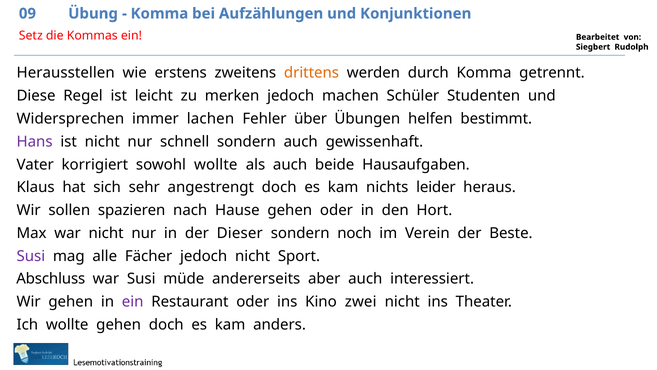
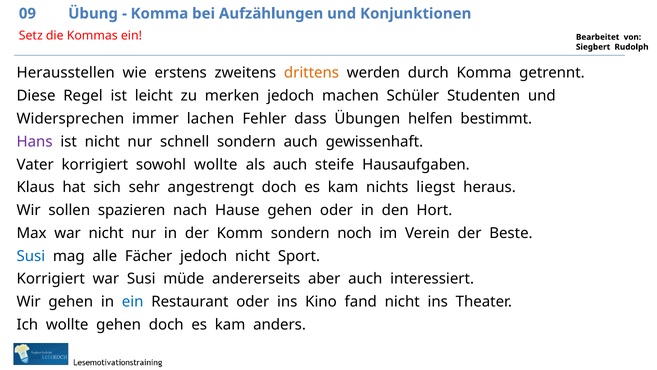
über: über -> dass (310, 119)
beide: beide -> steife (335, 164)
leider: leider -> liegst (436, 187)
Dieser: Dieser -> Komm (240, 233)
Susi colour: purple -> blue (31, 256)
Abschluss: Abschluss -> Korrigiert (51, 279)
ein colour: purple -> blue (133, 301)
zwei: zwei -> fand (361, 301)
